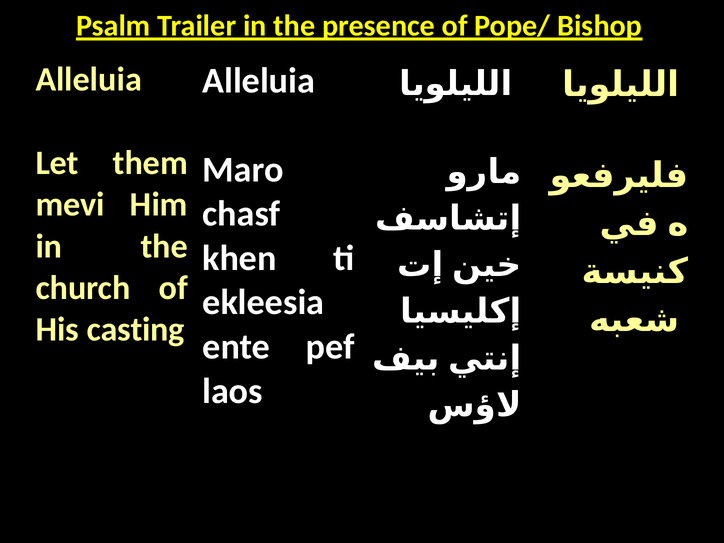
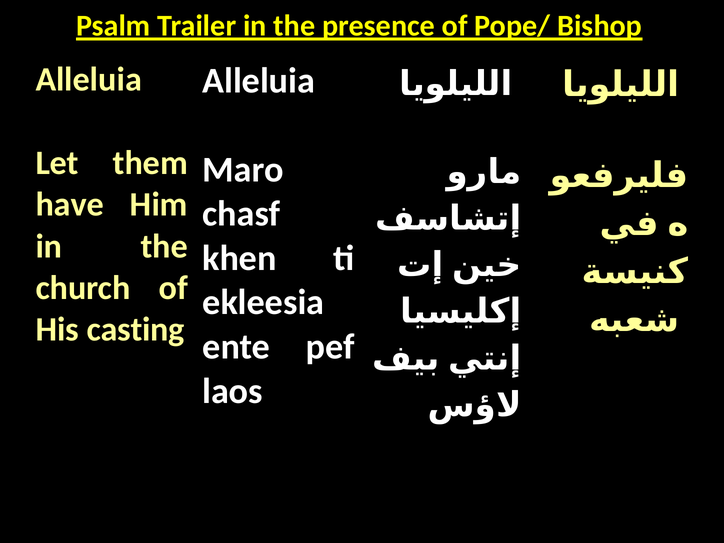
mevi: mevi -> have (70, 205)
